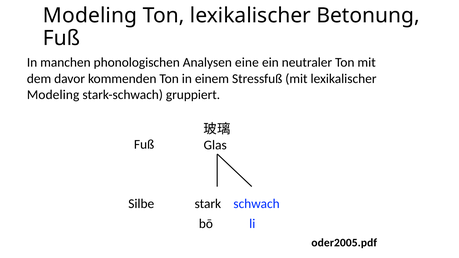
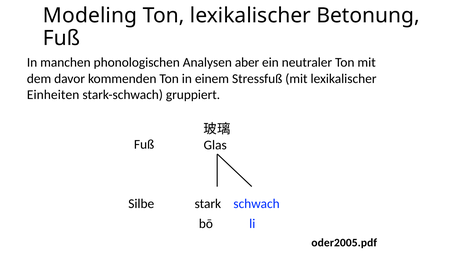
eine: eine -> aber (247, 63)
Modeling: Modeling -> Einheiten (53, 95)
